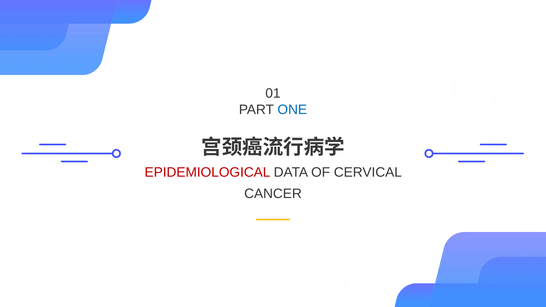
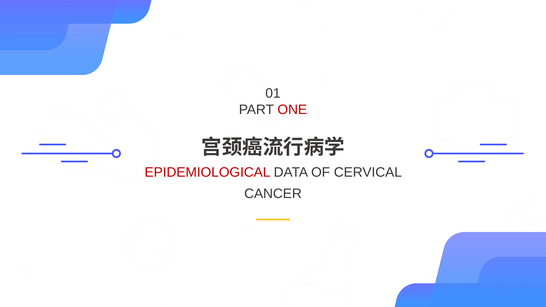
ONE colour: blue -> red (292, 110)
